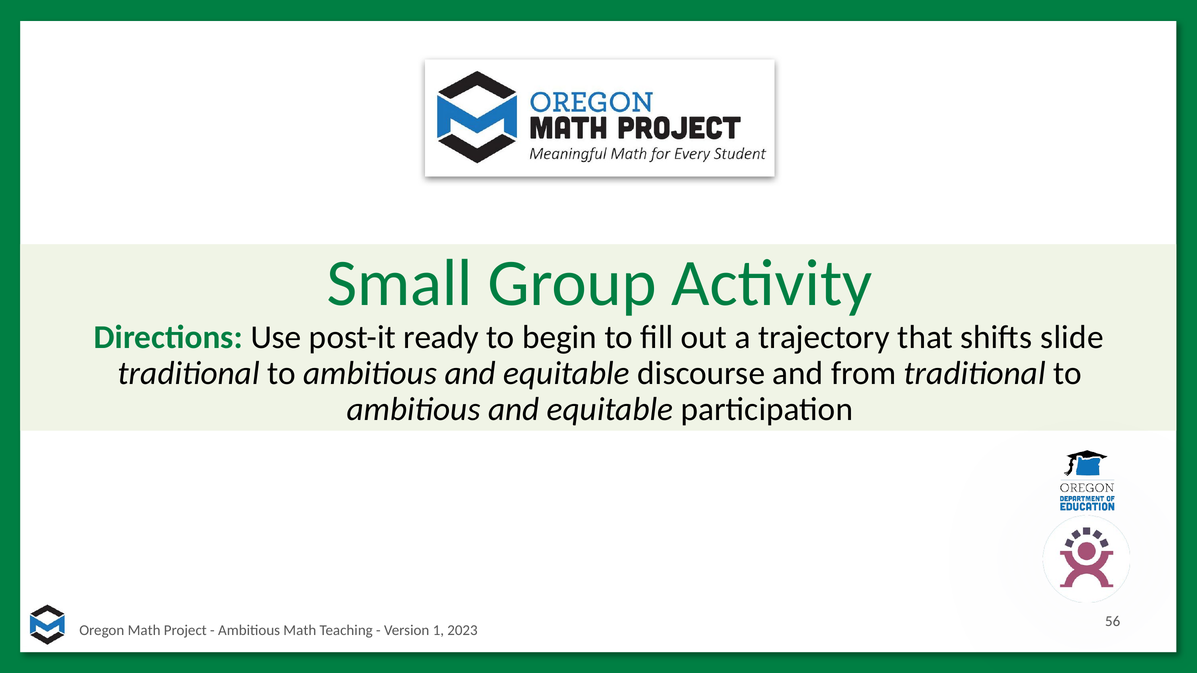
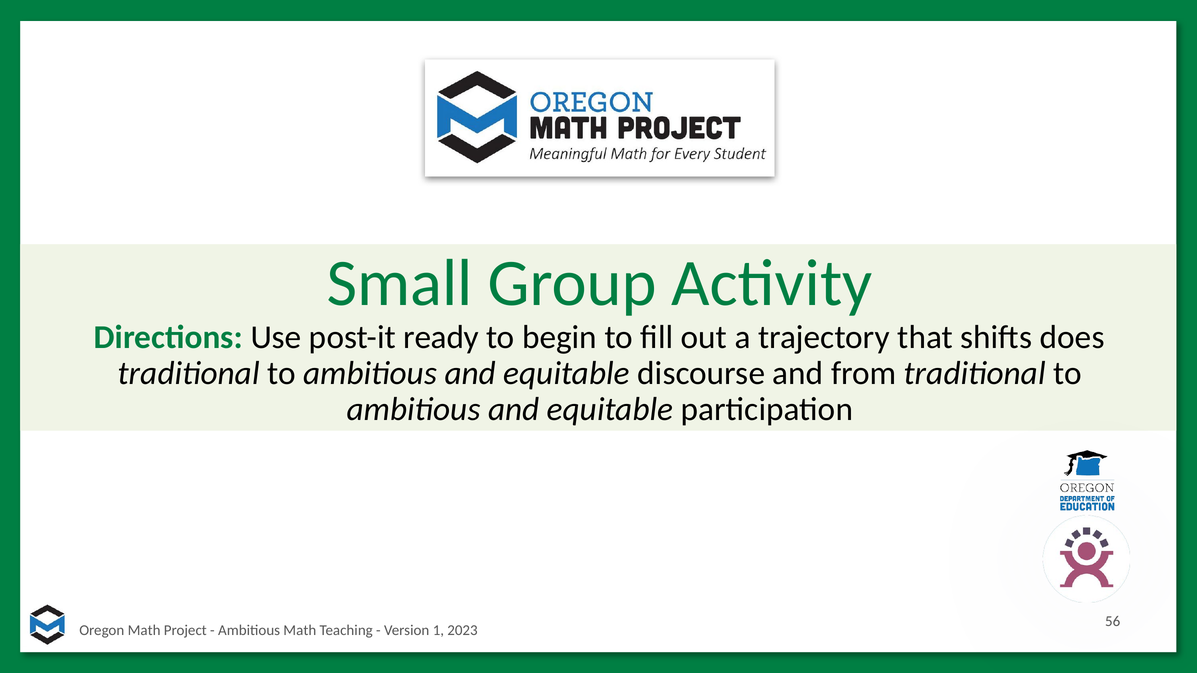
slide: slide -> does (1072, 337)
